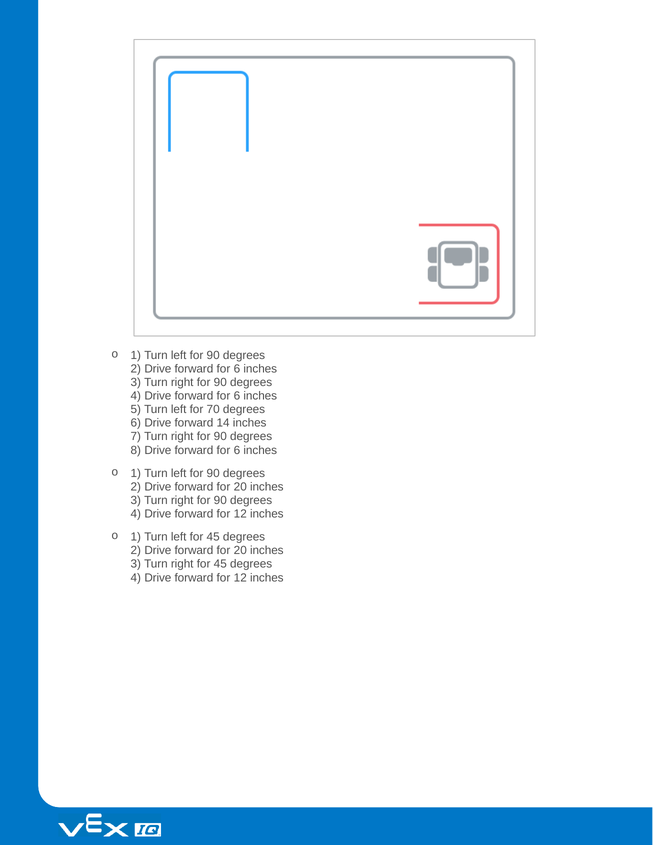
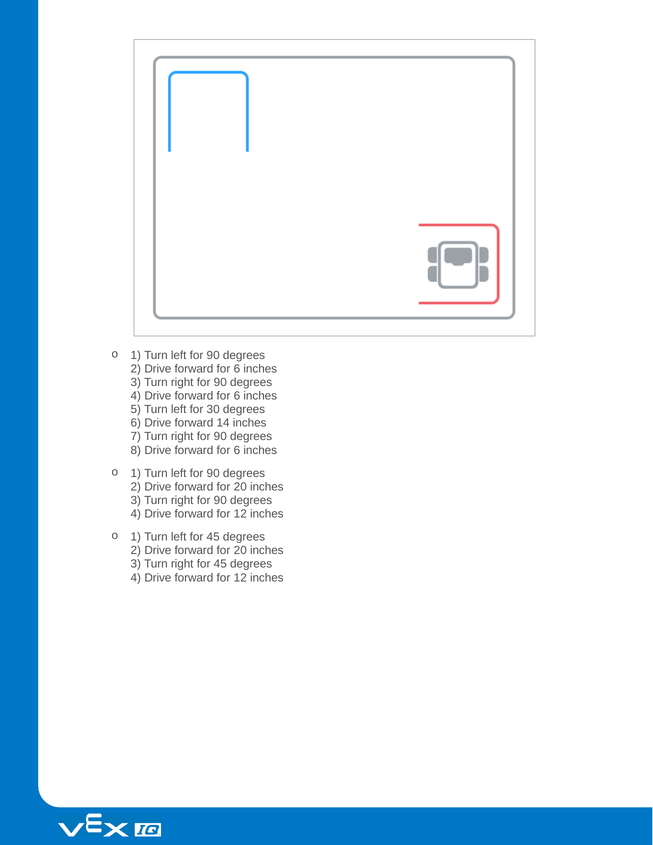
70: 70 -> 30 (213, 410)
